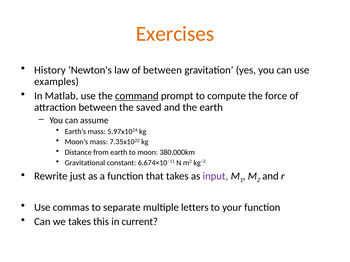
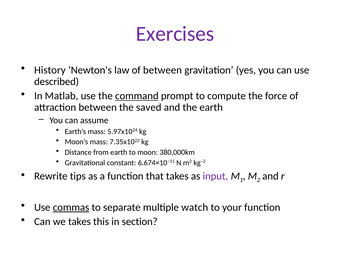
Exercises colour: orange -> purple (175, 34)
examples: examples -> described (57, 82)
just: just -> tips (78, 176)
commas underline: none -> present (71, 208)
letters: letters -> watch (195, 208)
current: current -> section (140, 222)
